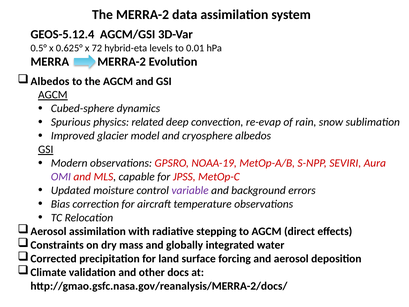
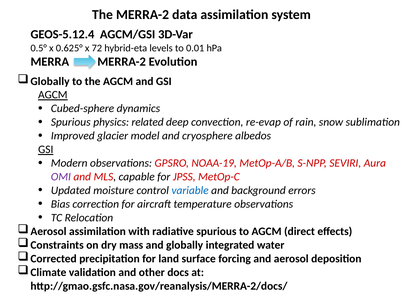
Albedos: Albedos -> Globally (50, 81)
variable colour: purple -> blue (190, 190)
radiative stepping: stepping -> spurious (216, 231)
